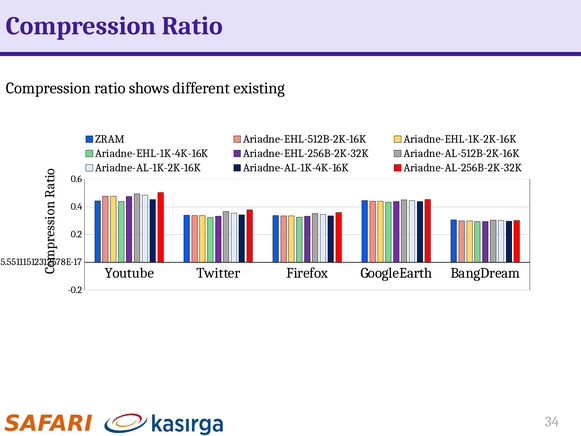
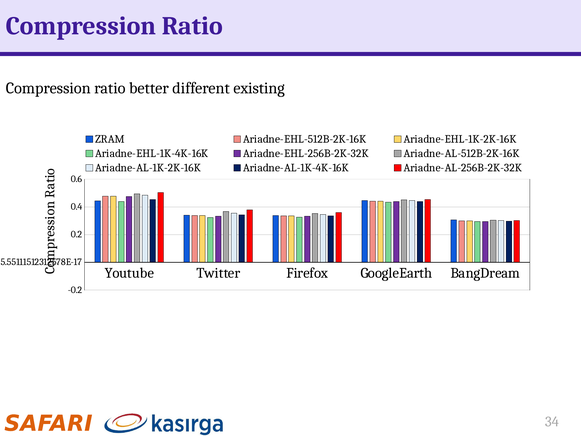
shows: shows -> better (149, 88)
